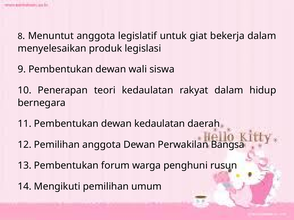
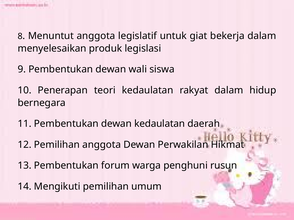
Bangsa: Bangsa -> Hikmat (228, 145)
